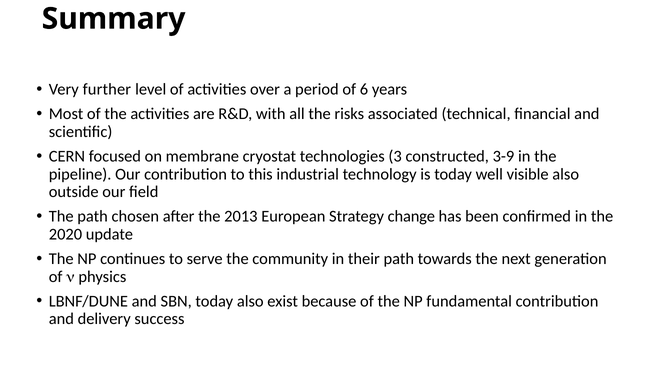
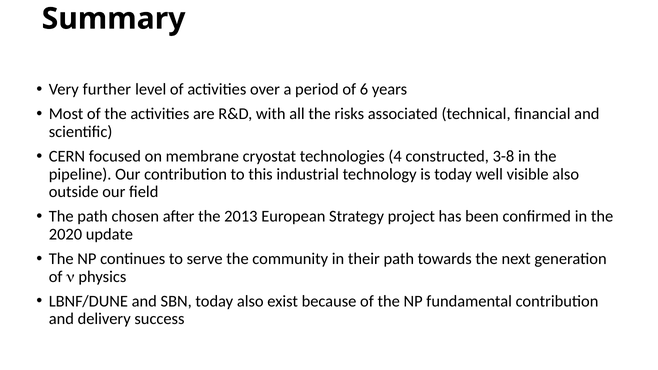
3: 3 -> 4 (395, 156)
3-9: 3-9 -> 3-8 (503, 156)
change: change -> project (411, 217)
